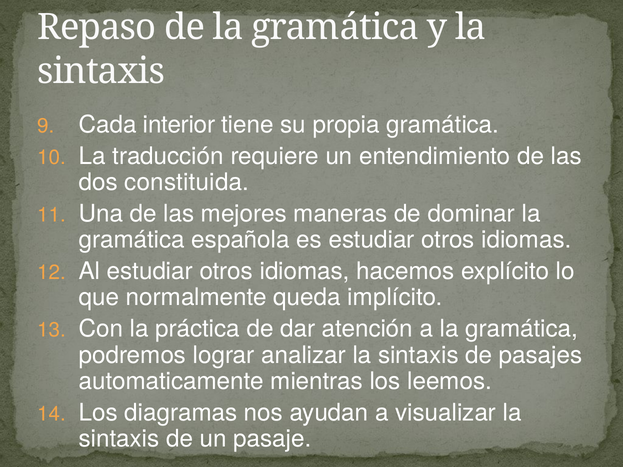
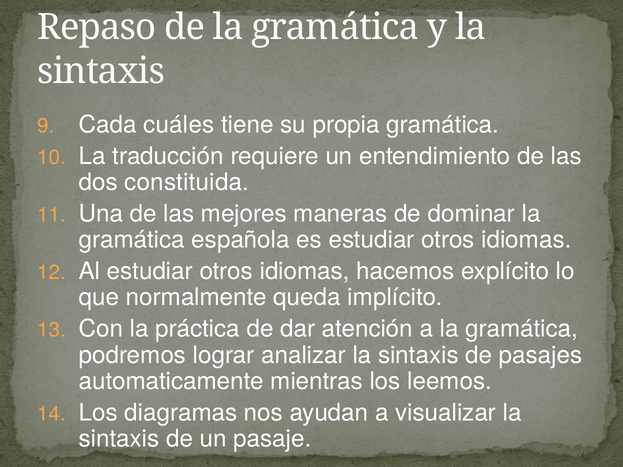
interior: interior -> cuáles (179, 125)
